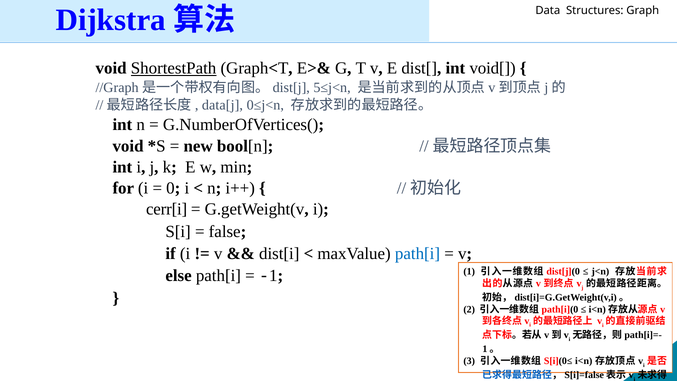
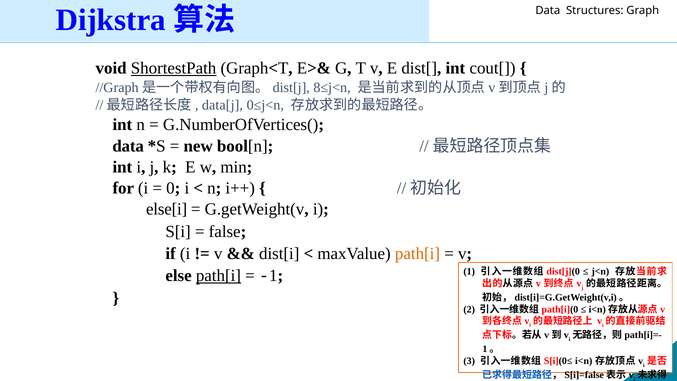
void[: void[ -> cout[ (493, 68)
5≤j<n: 5≤j<n -> 8≤j<n (332, 87)
void: void -> data (128, 146)
cerr[i: cerr[i -> else[i (167, 209)
path[i colour: blue -> orange (418, 254)
path[i underline: none -> present (218, 276)
